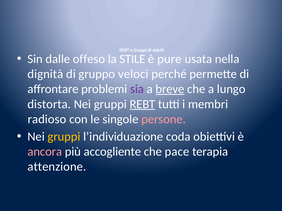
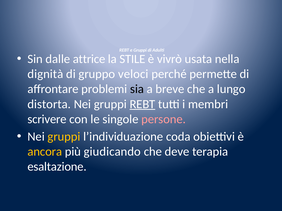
offeso: offeso -> attrice (89, 59)
pure: pure -> vivrò (169, 59)
sia colour: purple -> black (137, 89)
breve underline: present -> none (170, 89)
radioso: radioso -> scrivere (47, 119)
ancora colour: pink -> yellow (45, 152)
accogliente: accogliente -> giudicando (112, 152)
pace: pace -> deve (177, 152)
attenzione: attenzione -> esaltazione (57, 167)
